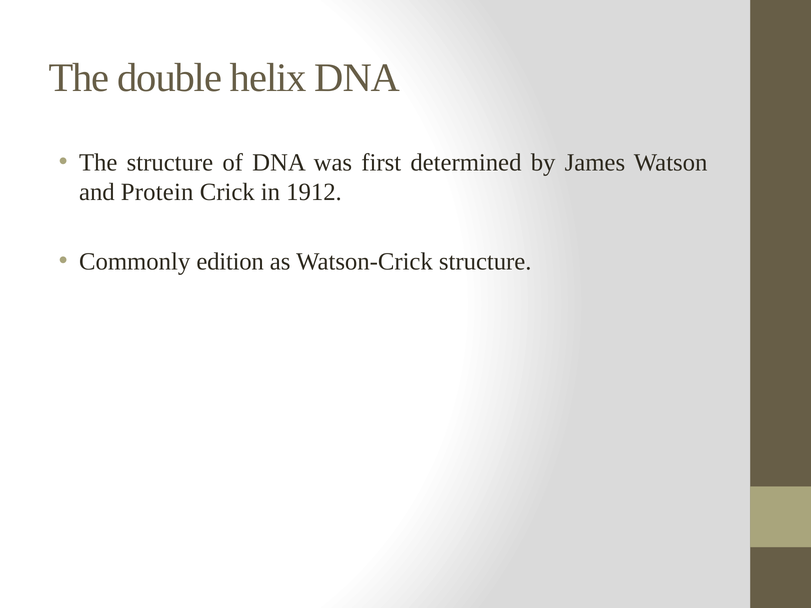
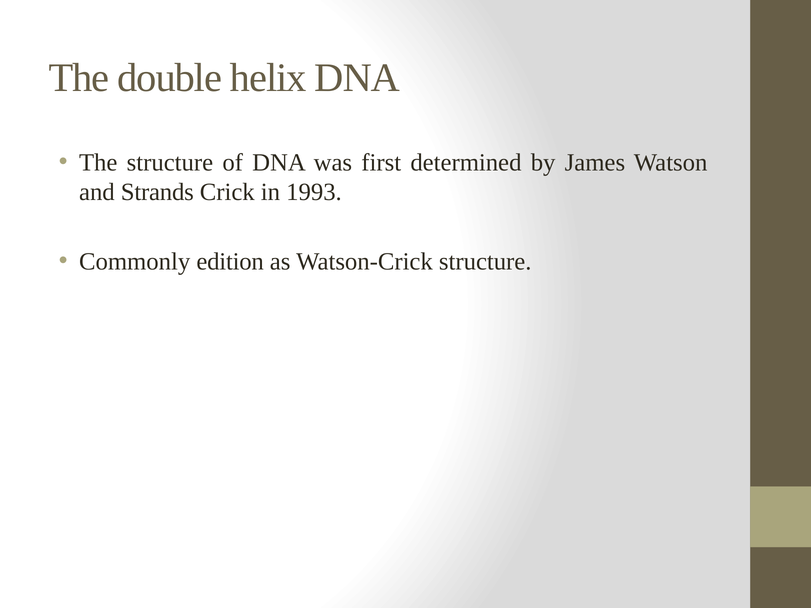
Protein: Protein -> Strands (157, 192)
1912: 1912 -> 1993 (314, 192)
